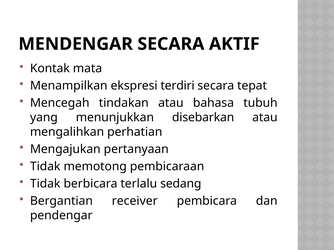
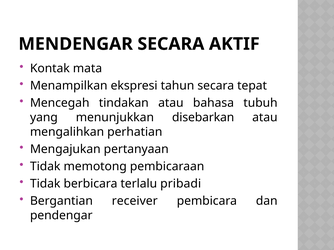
terdiri: terdiri -> tahun (177, 86)
sedang: sedang -> pribadi (181, 184)
